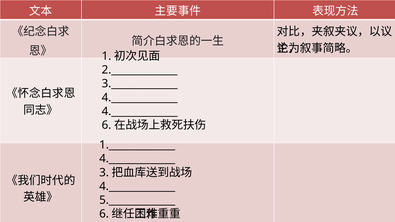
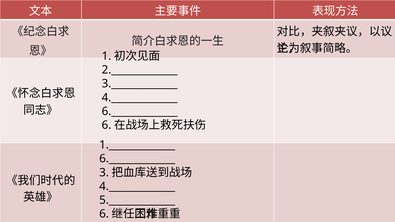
4._____________: 4._____________ -> 6._____________ (140, 111)
4._____________: 4._____________ -> 6._____________ (137, 159)
